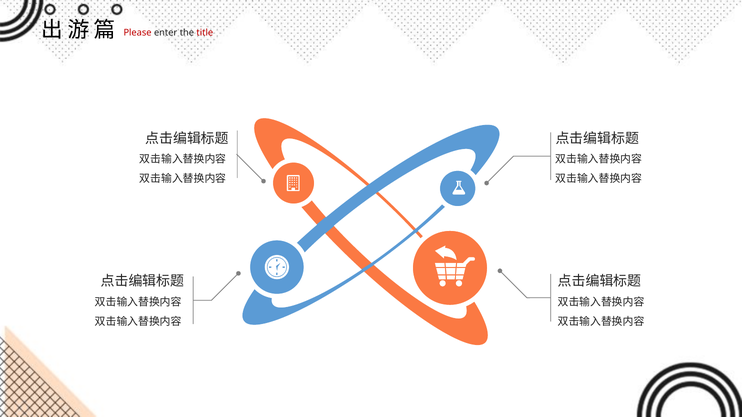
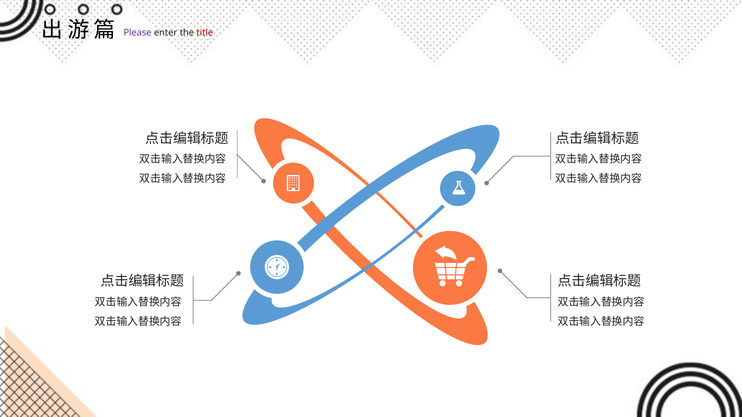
Please colour: red -> purple (138, 33)
